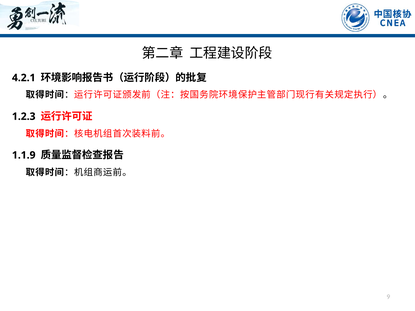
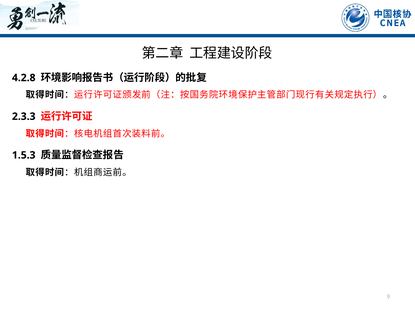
4.2.1: 4.2.1 -> 4.2.8 (24, 78)
1.2.3: 1.2.3 -> 2.3.3 (24, 117)
1.1.9: 1.1.9 -> 1.5.3 (24, 155)
